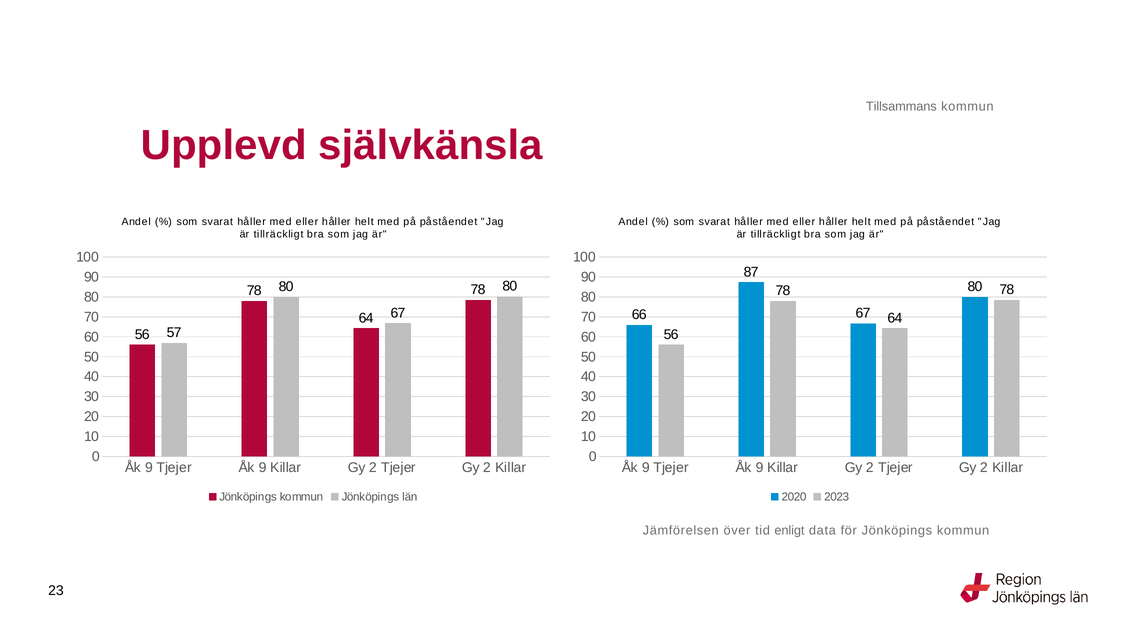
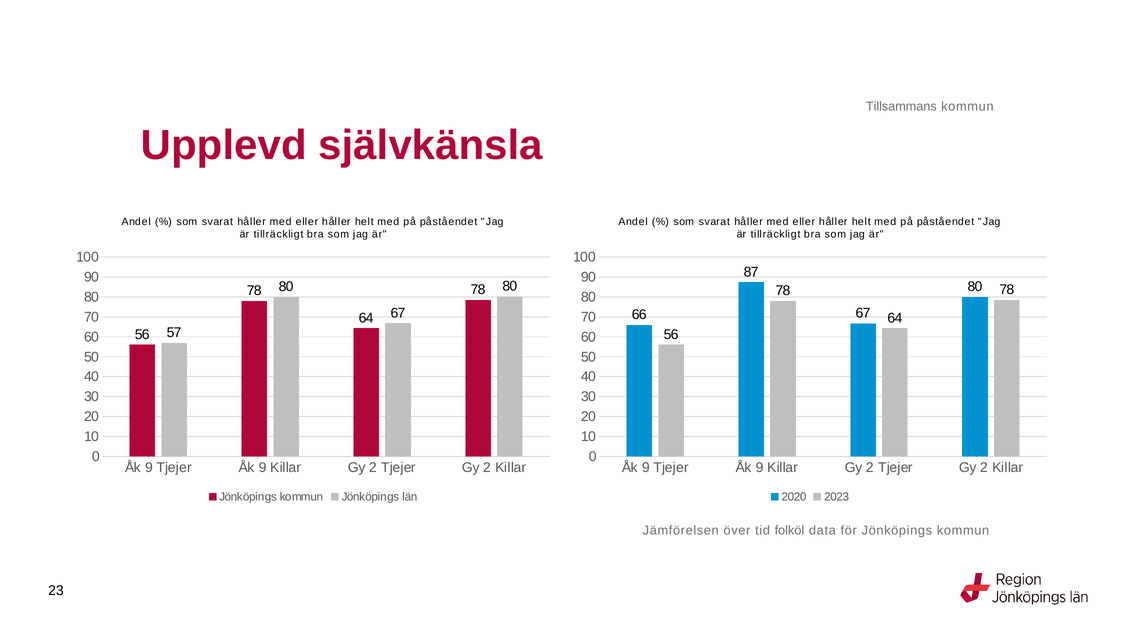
enligt: enligt -> folköl (789, 531)
